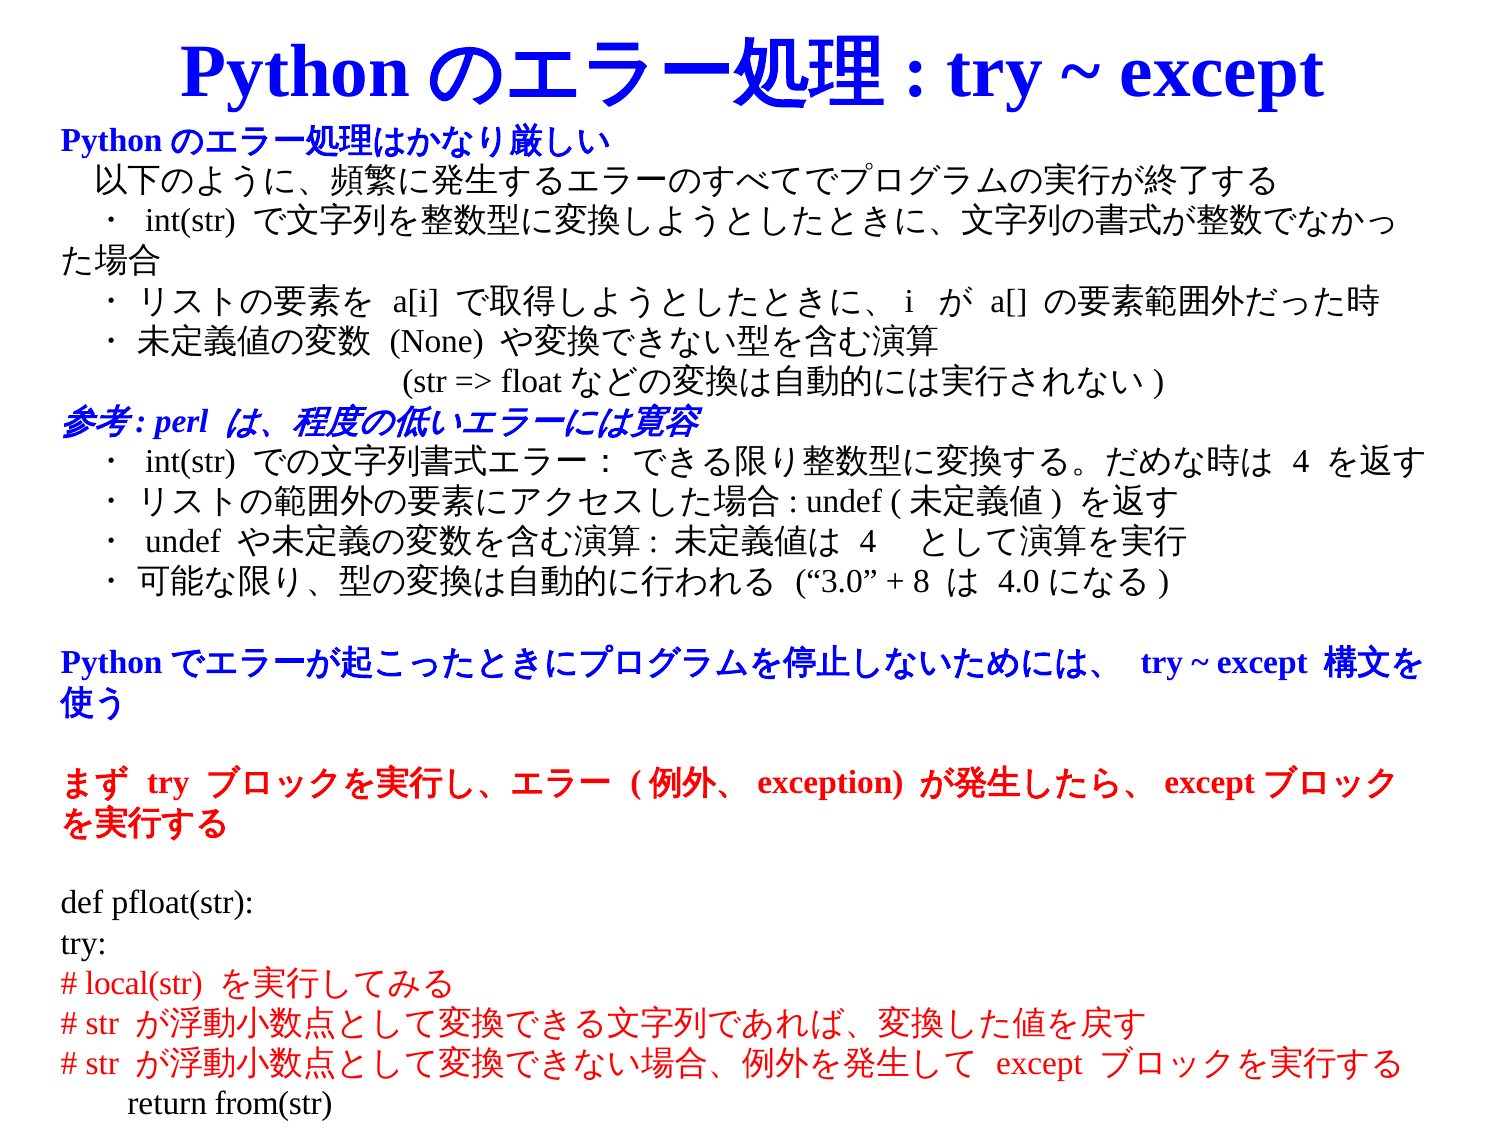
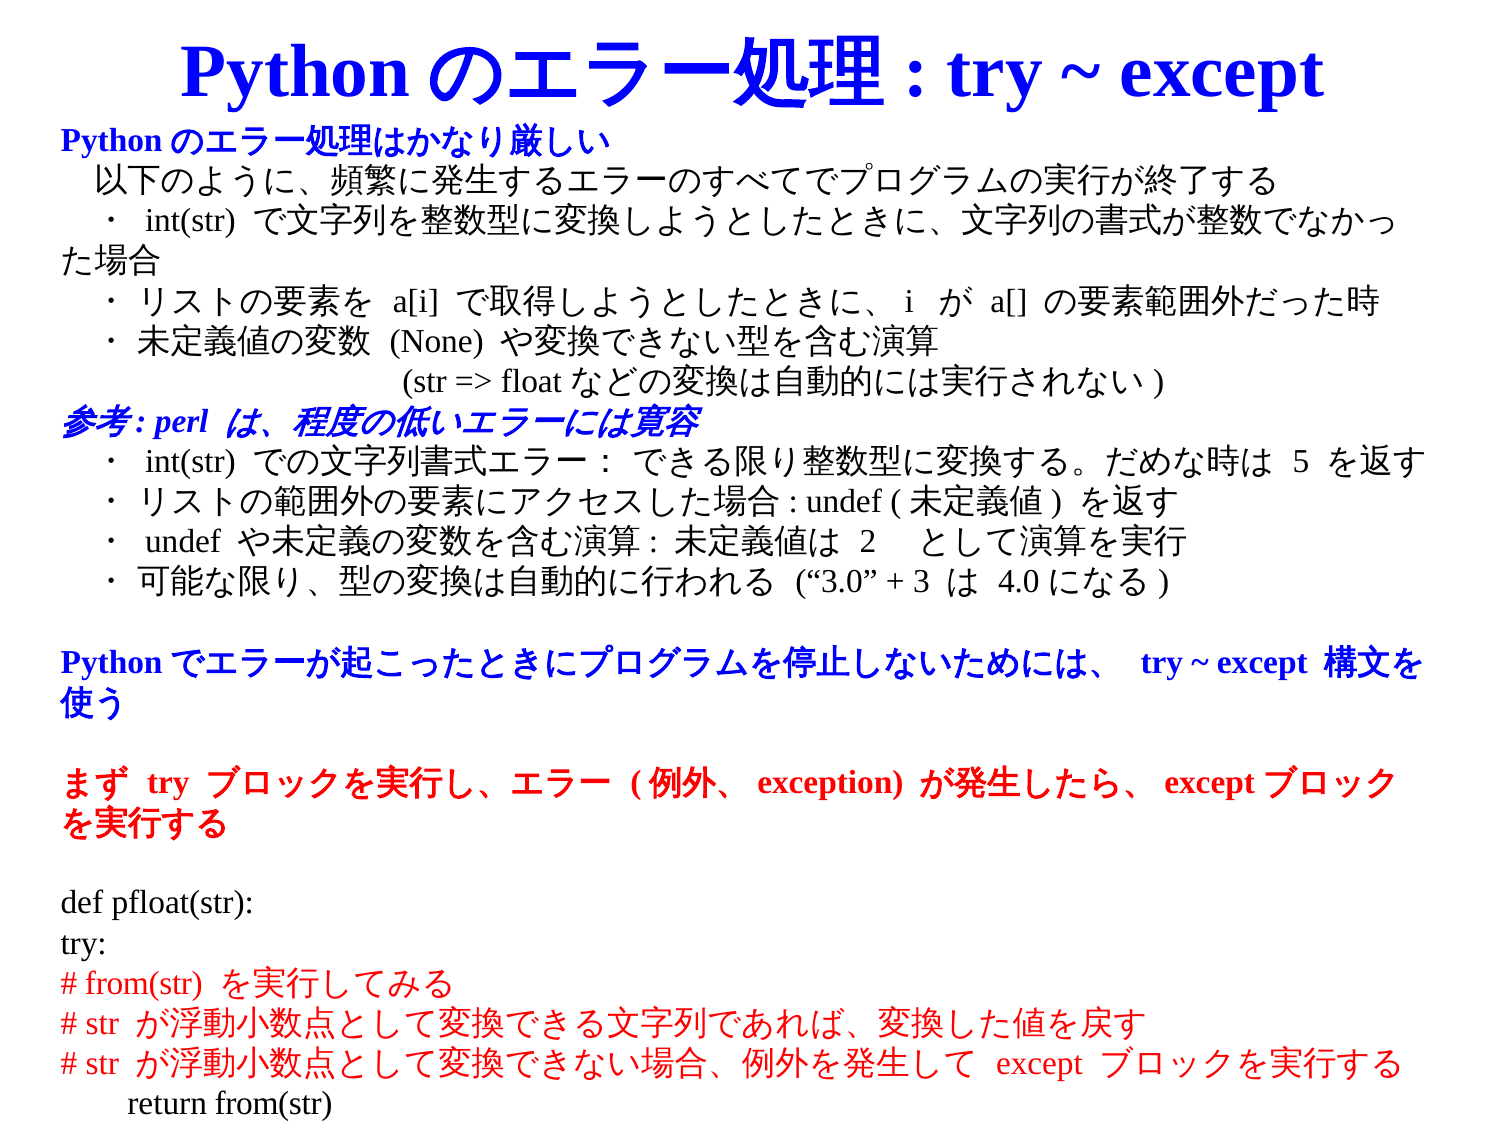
4: 4 -> 5 (1301, 461)
4: 4 -> 2 (868, 542)
8: 8 -> 3 (921, 582)
local(str: local(str -> from(str (144, 983)
